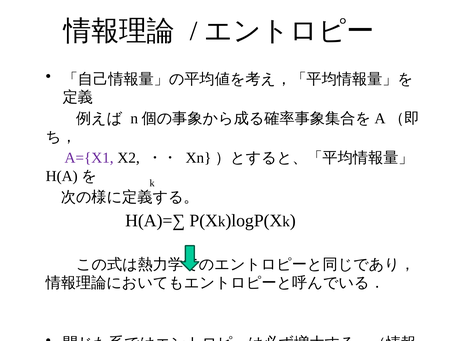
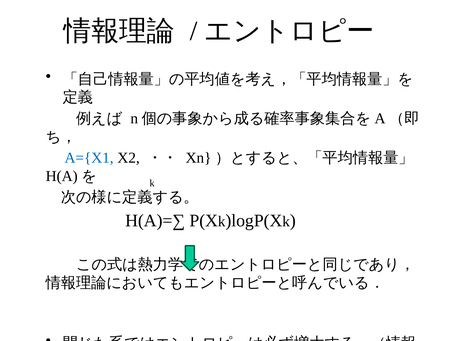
A={X1 colour: purple -> blue (89, 158)
